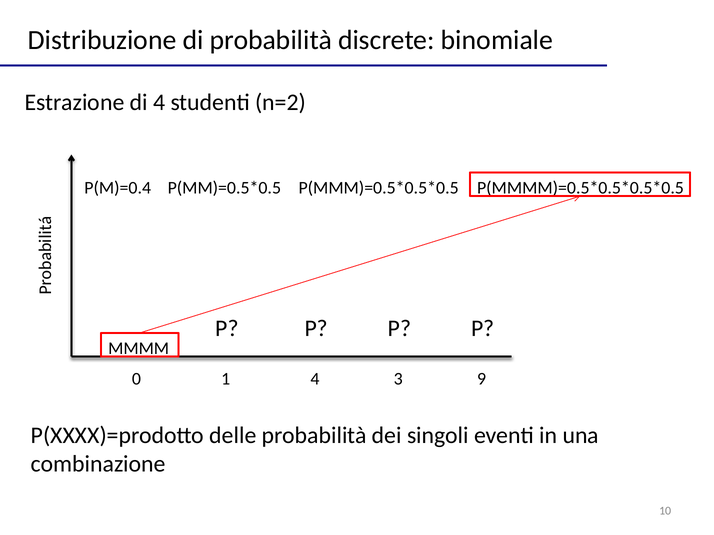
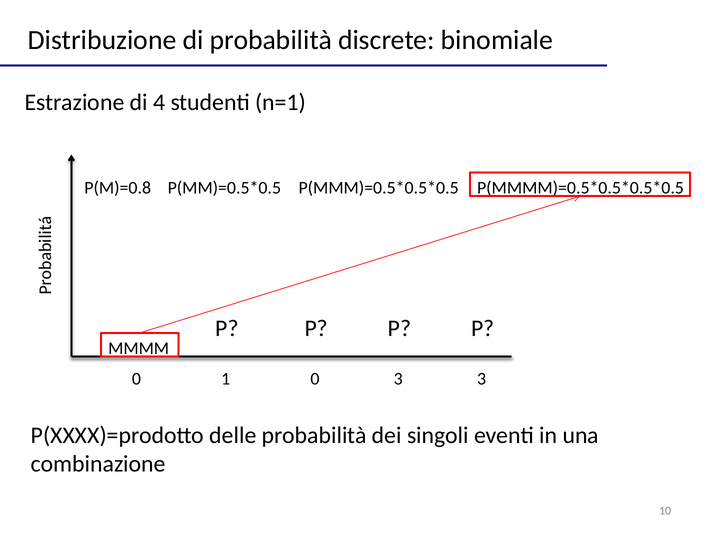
n=2: n=2 -> n=1 (281, 103)
P(M)=0.4: P(M)=0.4 -> P(M)=0.8 (118, 188)
1 4: 4 -> 0 (315, 379)
3 9: 9 -> 3 (482, 379)
